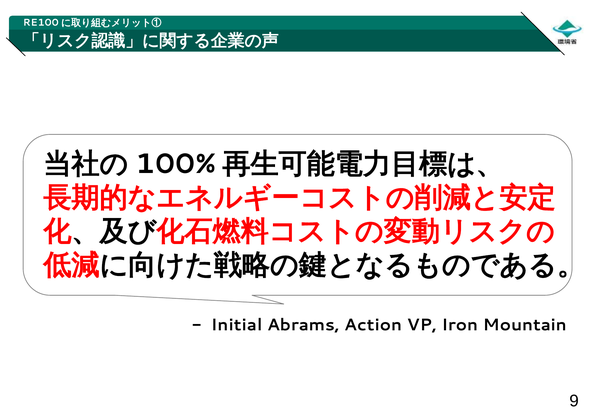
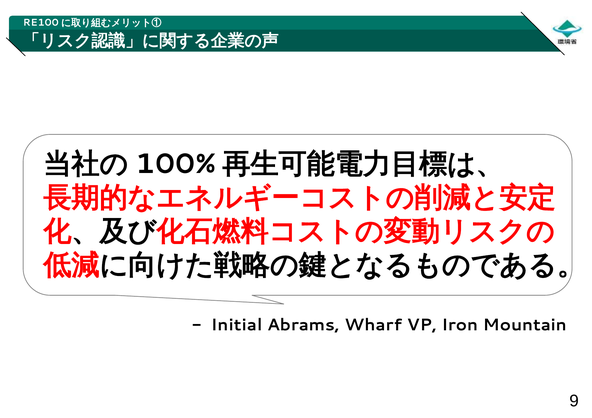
Action: Action -> Wharf (373, 326)
